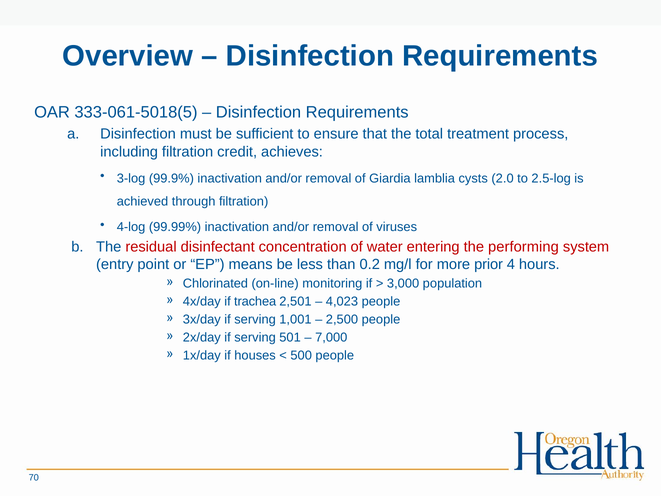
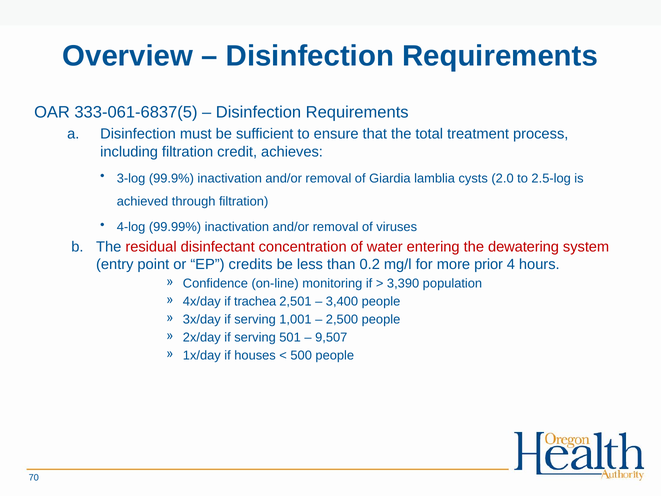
333-061-5018(5: 333-061-5018(5 -> 333-061-6837(5 (136, 112)
performing: performing -> dewatering (524, 247)
means: means -> credits (251, 264)
Chlorinated: Chlorinated -> Confidence (215, 283)
3,000: 3,000 -> 3,390 (403, 283)
4,023: 4,023 -> 3,400 (342, 301)
7,000: 7,000 -> 9,507 (331, 337)
